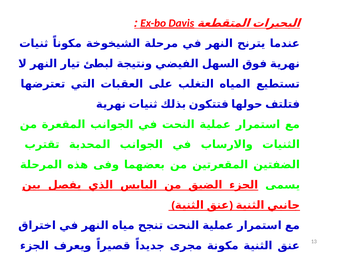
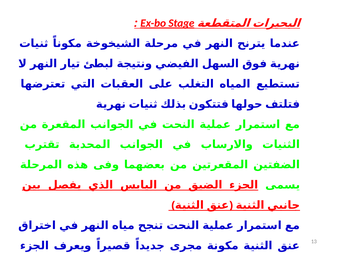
Davis: Davis -> Stage (181, 23)
